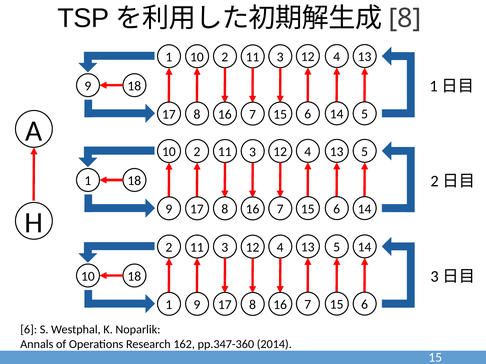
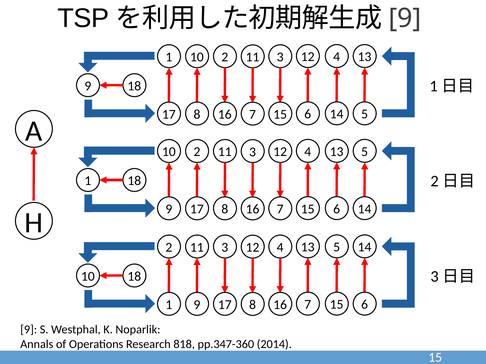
8: 8 -> 9 (405, 18)
6: 6 -> 9 (29, 330)
162: 162 -> 818 (184, 344)
